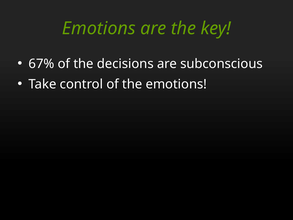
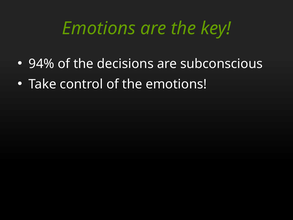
67%: 67% -> 94% (41, 64)
